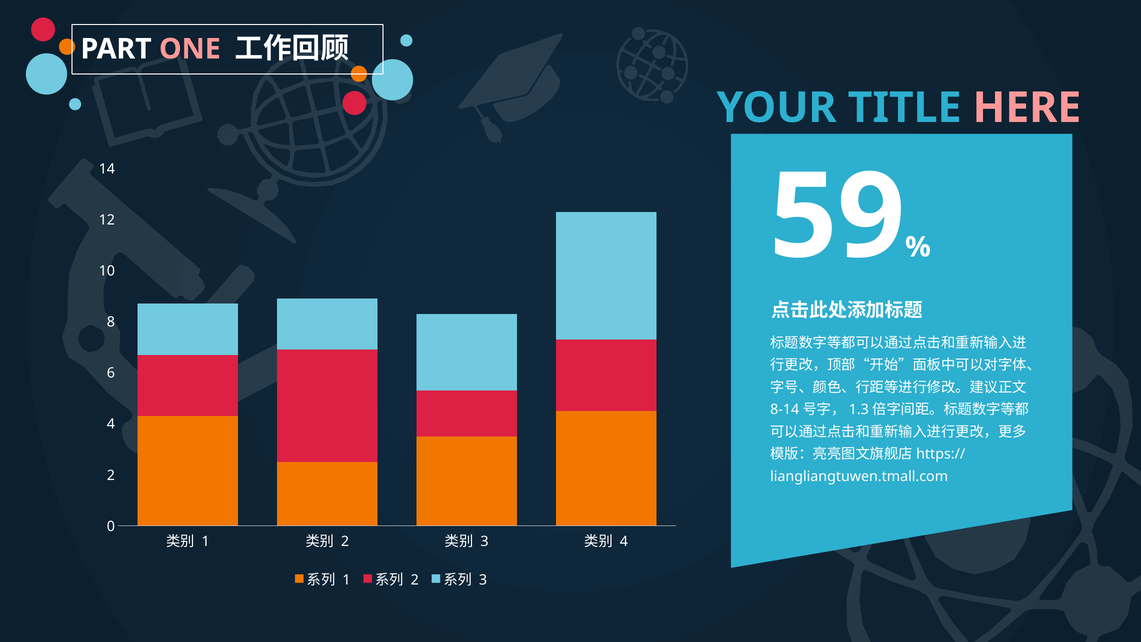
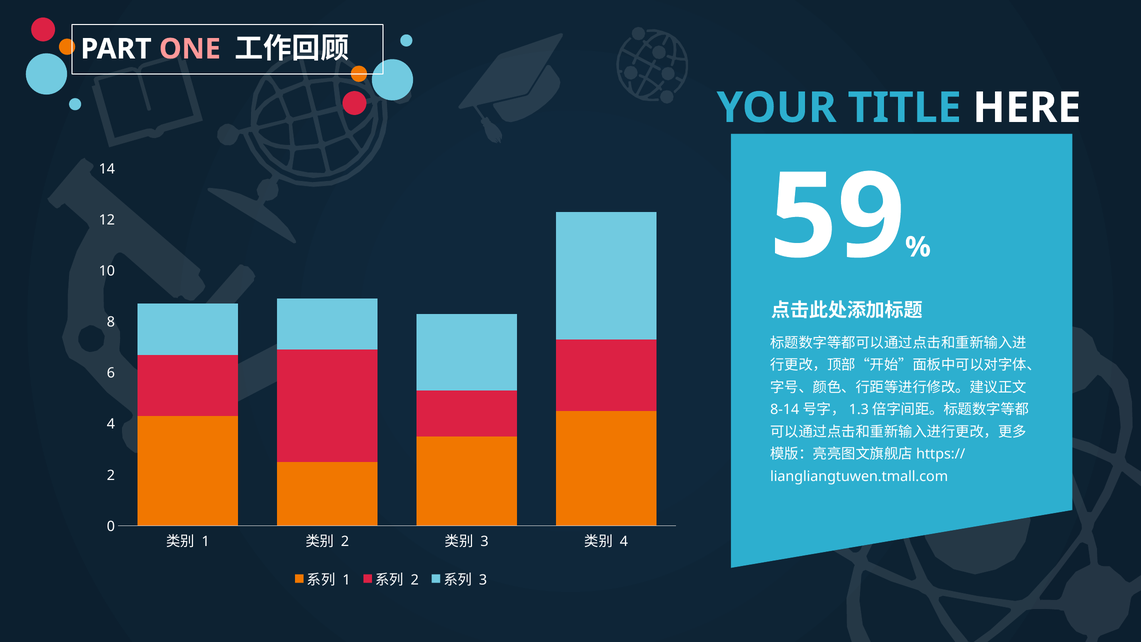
HERE colour: pink -> white (1027, 108)
